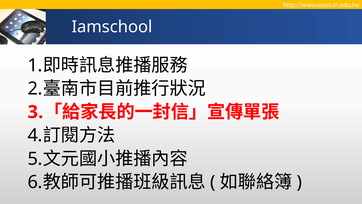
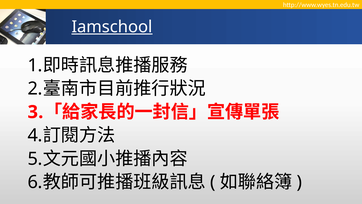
Iamschool underline: none -> present (112, 27)
